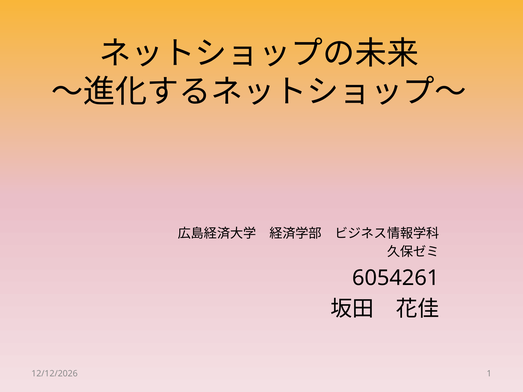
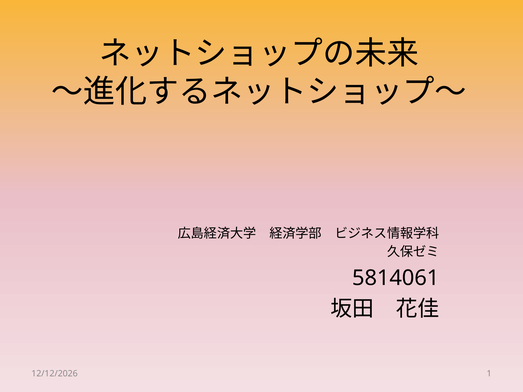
6054261: 6054261 -> 5814061 (396, 278)
